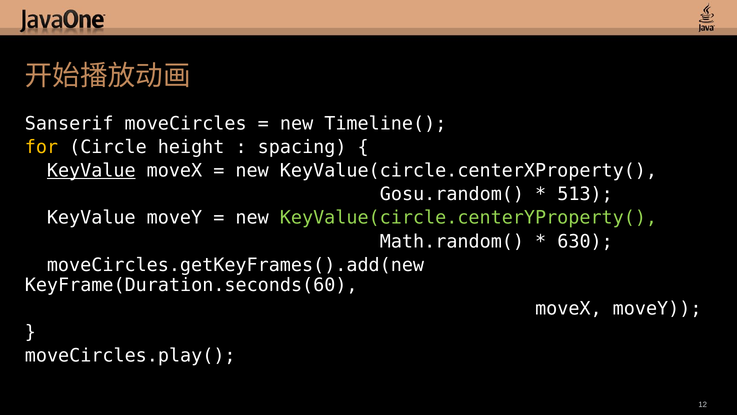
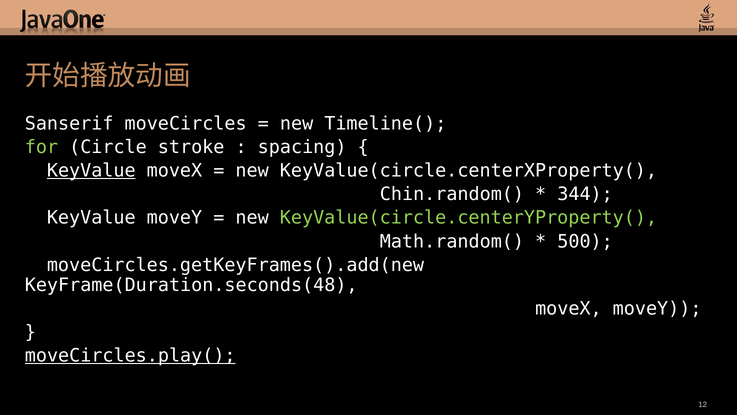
for colour: yellow -> light green (41, 147)
height: height -> stroke (191, 147)
Gosu.random(: Gosu.random( -> Chin.random( (452, 194)
513: 513 -> 344 (585, 194)
630: 630 -> 500 (585, 241)
KeyFrame(Duration.seconds(60: KeyFrame(Duration.seconds(60 -> KeyFrame(Duration.seconds(48 (191, 285)
moveCircles.play( underline: none -> present (130, 355)
